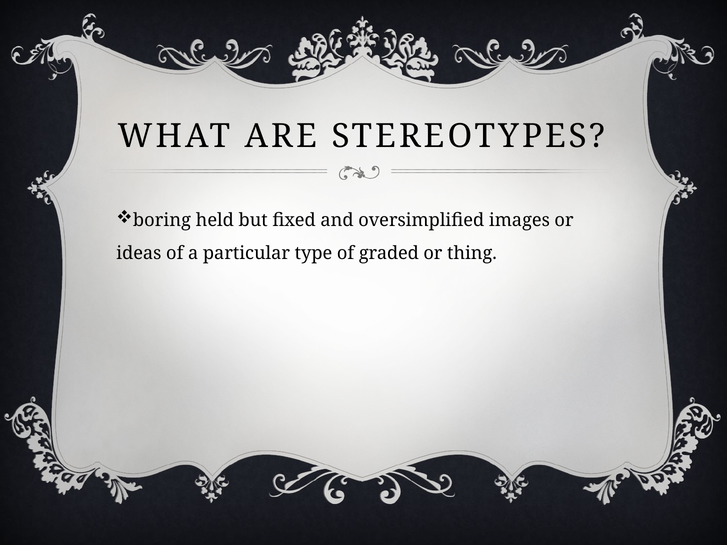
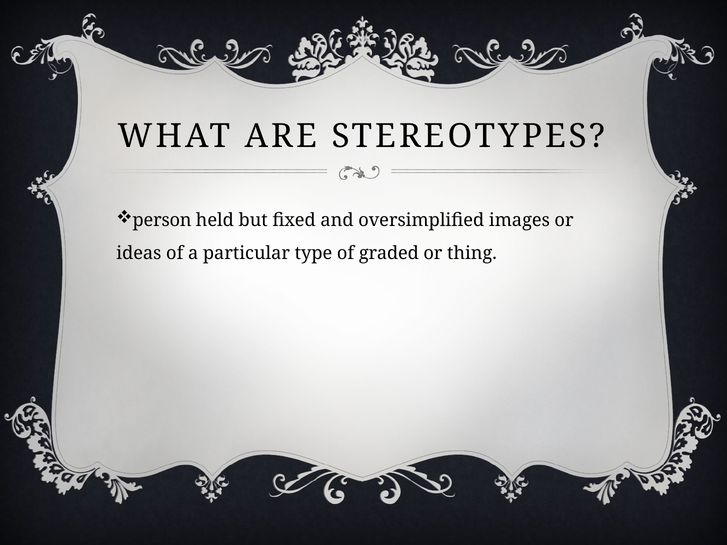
boring: boring -> person (162, 221)
